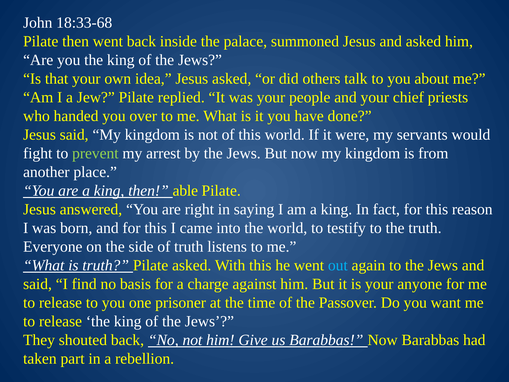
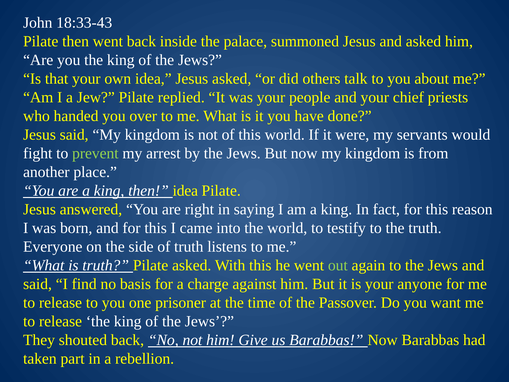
18:33-68: 18:33-68 -> 18:33-43 (84, 23)
then able: able -> idea (185, 190)
out colour: light blue -> light green (338, 265)
